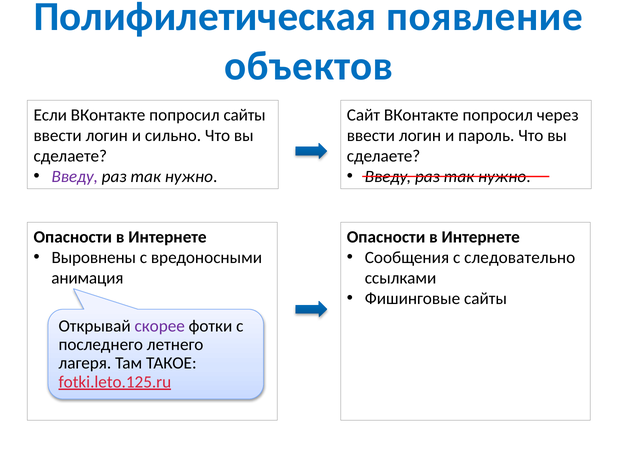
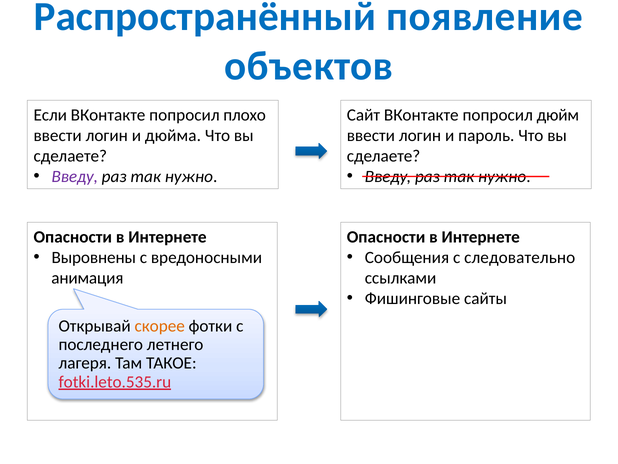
Полифилетическая: Полифилетическая -> Распространённый (205, 17)
попросил сайты: сайты -> плохо (245, 115)
через: через -> дюйм (558, 115)
сильно: сильно -> дюйма (173, 135)
скорее colour: purple -> orange (160, 326)
fotki.leto.125.ru: fotki.leto.125.ru -> fotki.leto.535.ru (115, 382)
